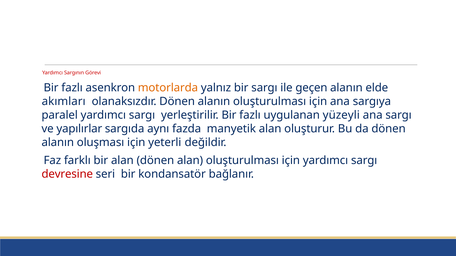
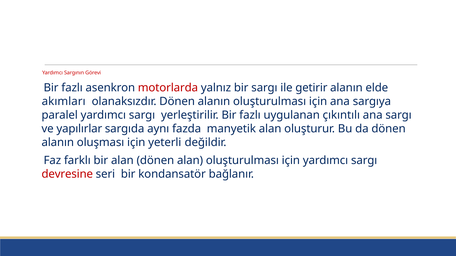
motorlarda colour: orange -> red (168, 88)
geçen: geçen -> getirir (311, 88)
yüzeyli: yüzeyli -> çıkıntılı (341, 115)
